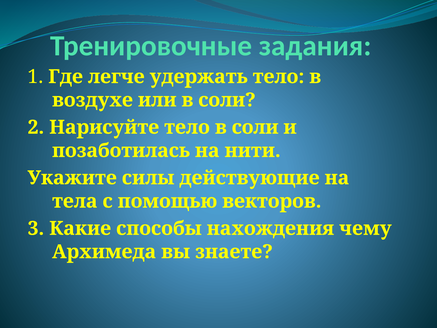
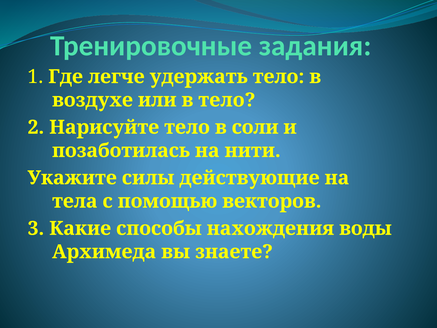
или в соли: соли -> тело (227, 100)
чему: чему -> воды (365, 228)
